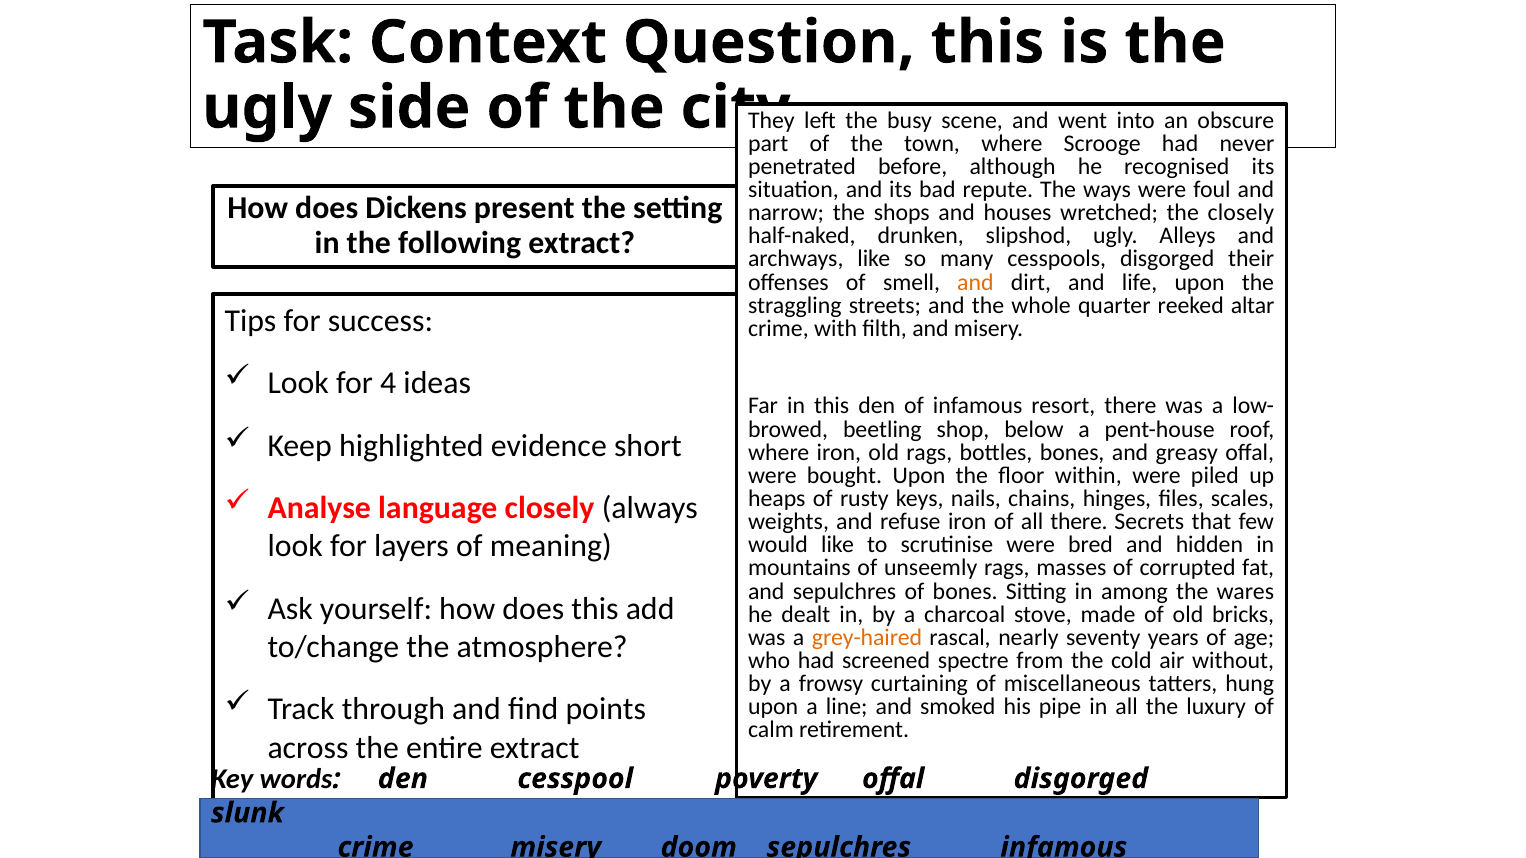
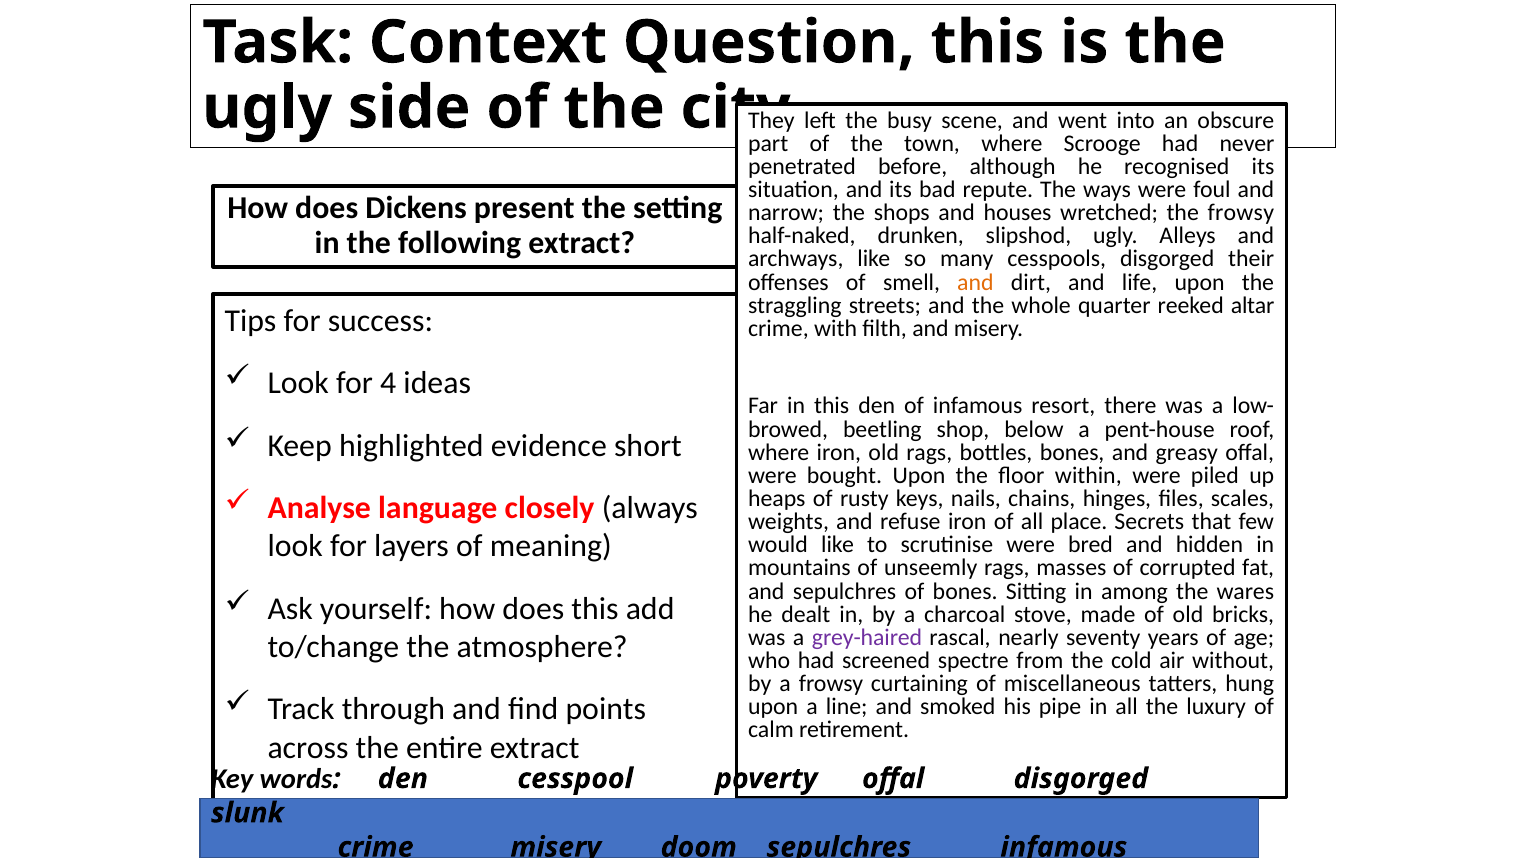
the closely: closely -> frowsy (1241, 213)
all there: there -> place (1079, 522)
grey-haired colour: orange -> purple (867, 638)
